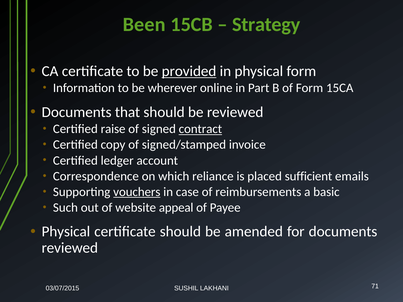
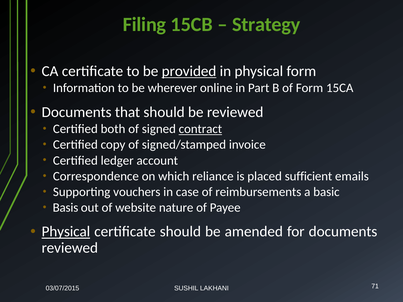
Been: Been -> Filing (144, 25)
raise: raise -> both (113, 129)
vouchers underline: present -> none (137, 192)
Such: Such -> Basis (66, 208)
appeal: appeal -> nature (176, 208)
Physical underline: none -> present (66, 232)
